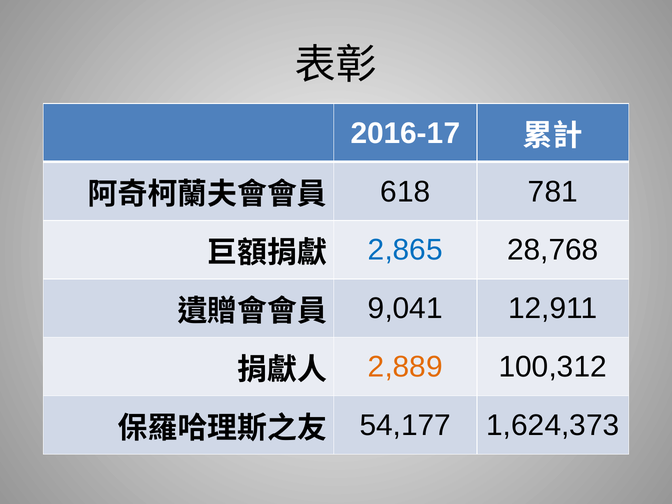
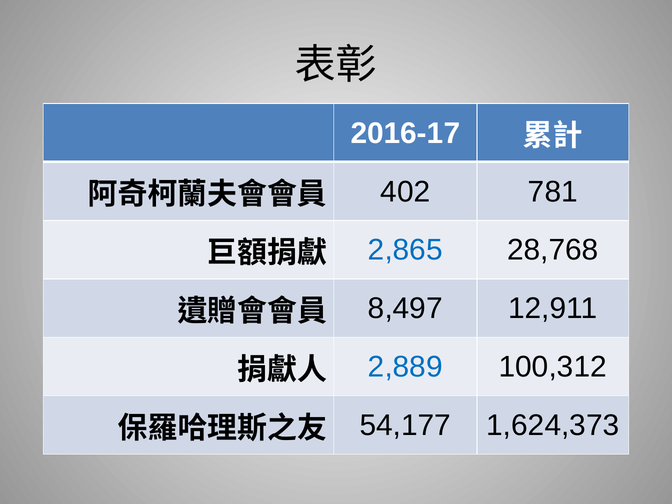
618: 618 -> 402 (405, 192)
9,041: 9,041 -> 8,497 (405, 309)
2,889 colour: orange -> blue (405, 367)
